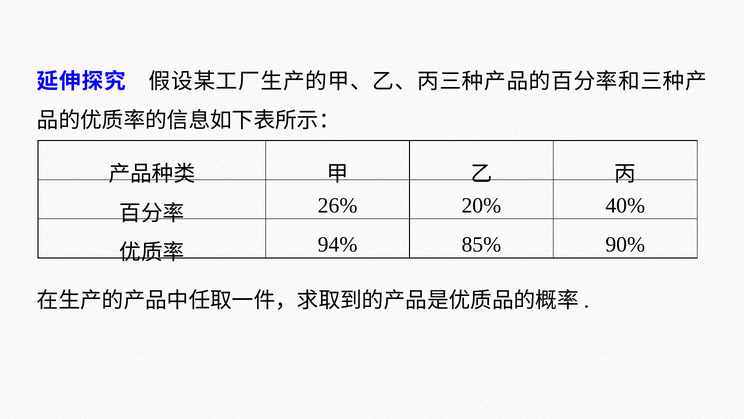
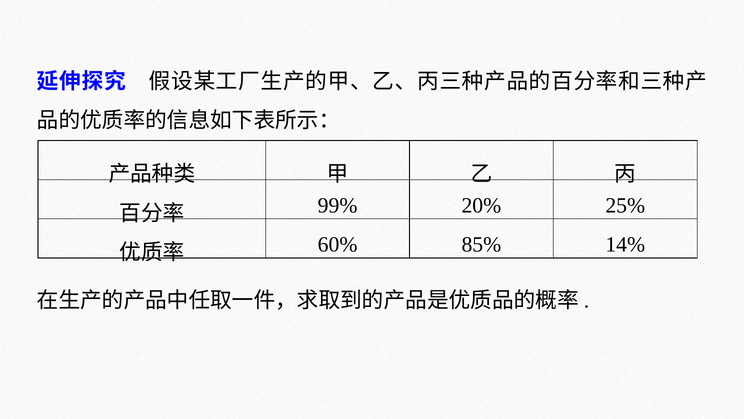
26%: 26% -> 99% (338, 205)
40%: 40% -> 25% (625, 205)
94%: 94% -> 60% (338, 244)
90%: 90% -> 14% (625, 244)
